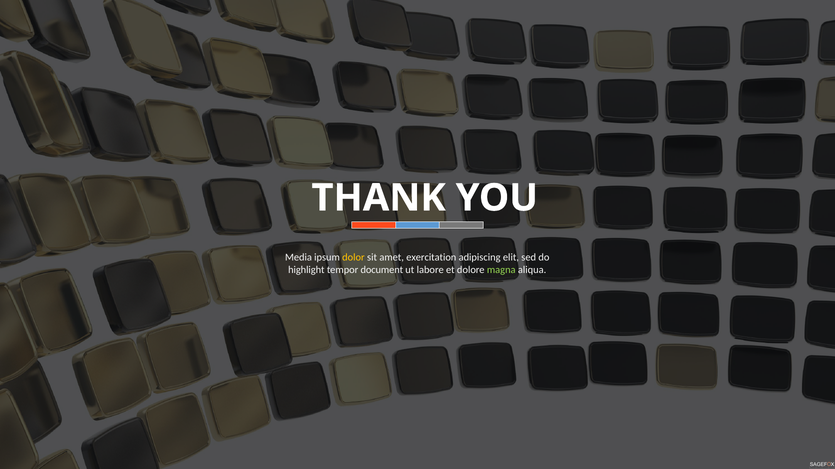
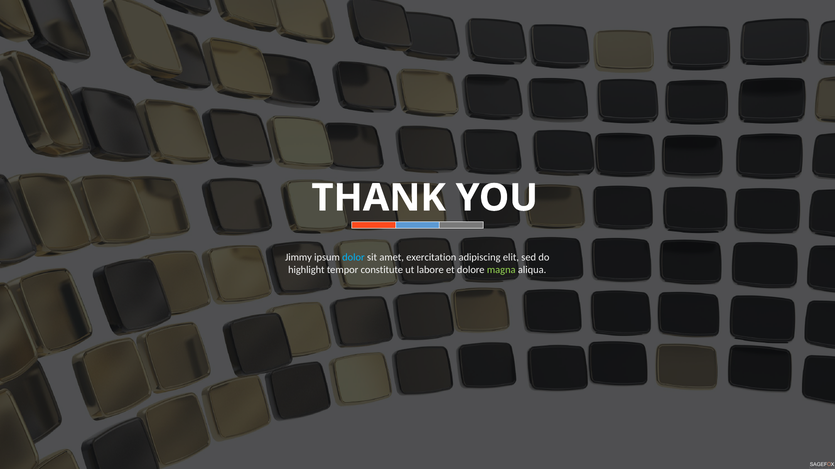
Media: Media -> Jimmy (298, 258)
dolor colour: yellow -> light blue (353, 258)
document: document -> constitute (382, 270)
